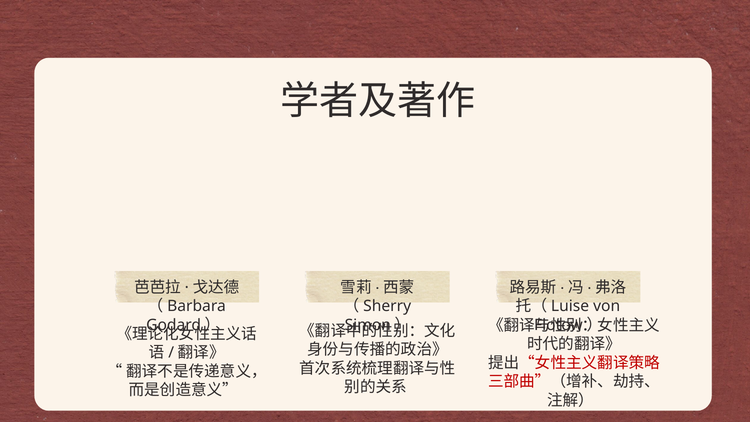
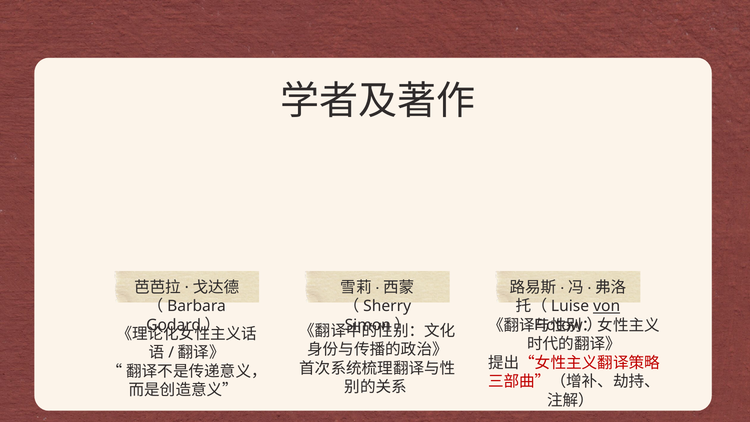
von underline: none -> present (607, 306)
